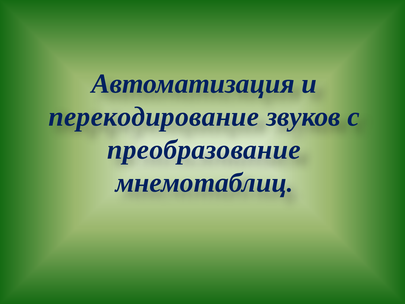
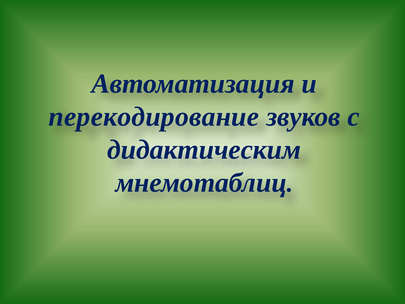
преобразование: преобразование -> дидактическим (204, 150)
